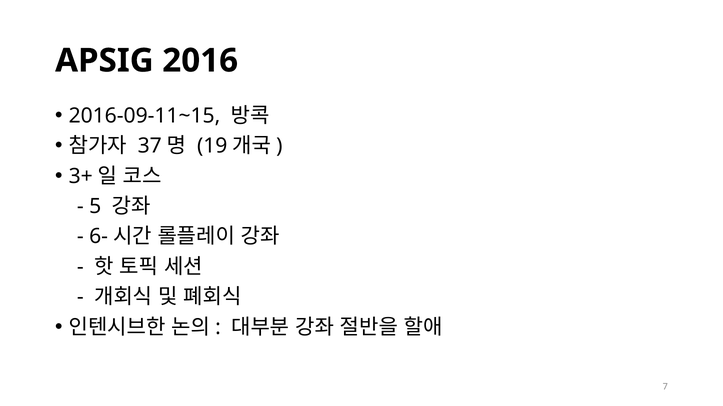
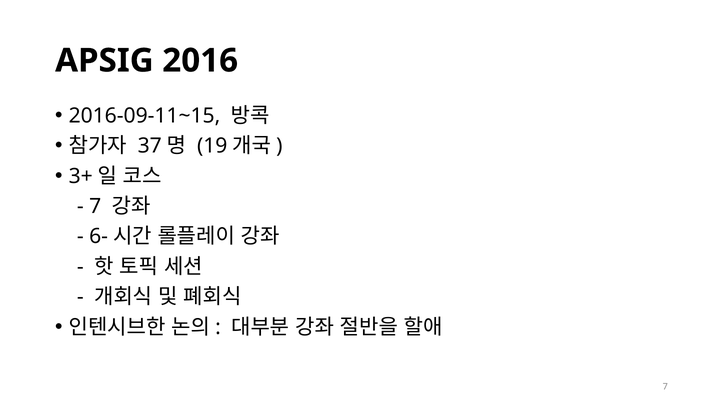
5: 5 -> 7 (95, 207)
